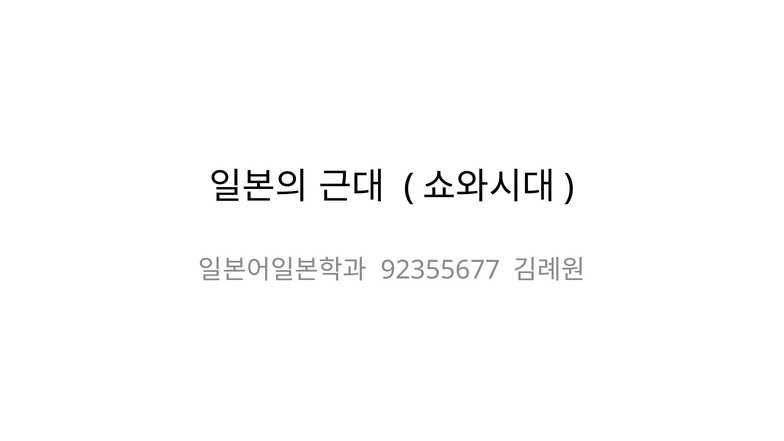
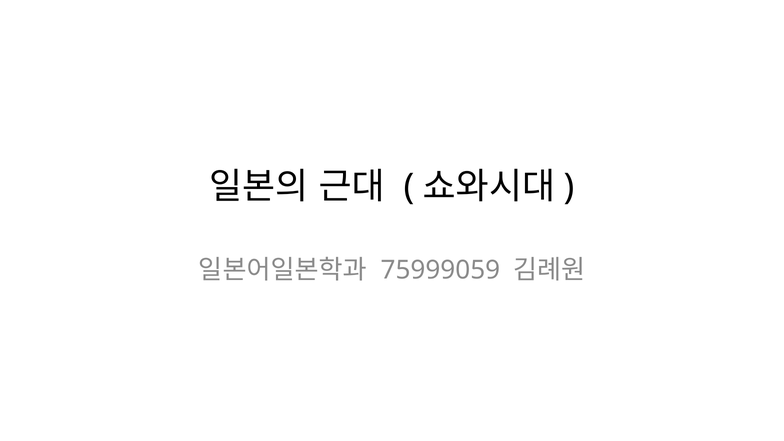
92355677: 92355677 -> 75999059 (440, 270)
